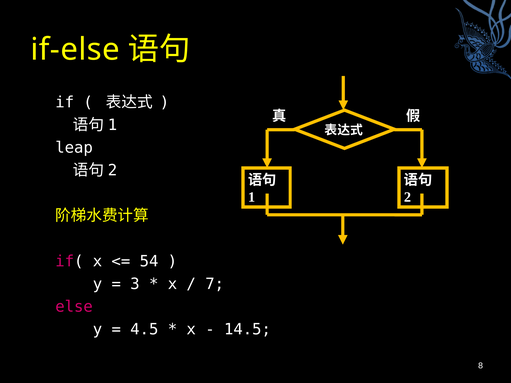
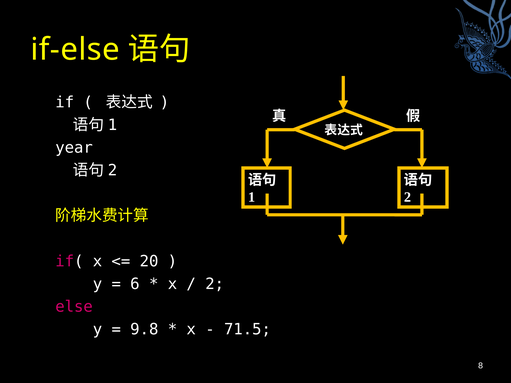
leap: leap -> year (74, 148)
54: 54 -> 20 (149, 261)
3: 3 -> 6 (135, 284)
7: 7 -> 2 (215, 284)
4.5: 4.5 -> 9.8 (144, 330)
14.5: 14.5 -> 71.5 (247, 330)
